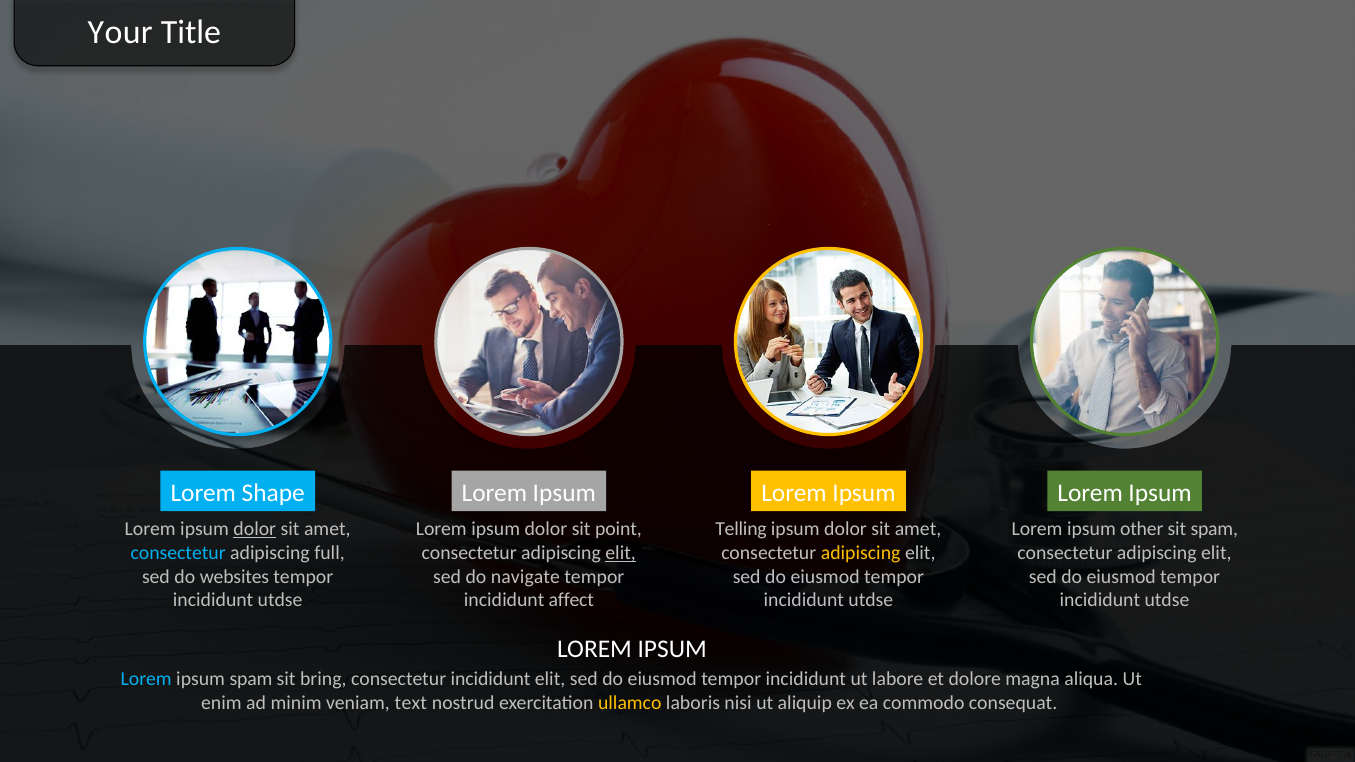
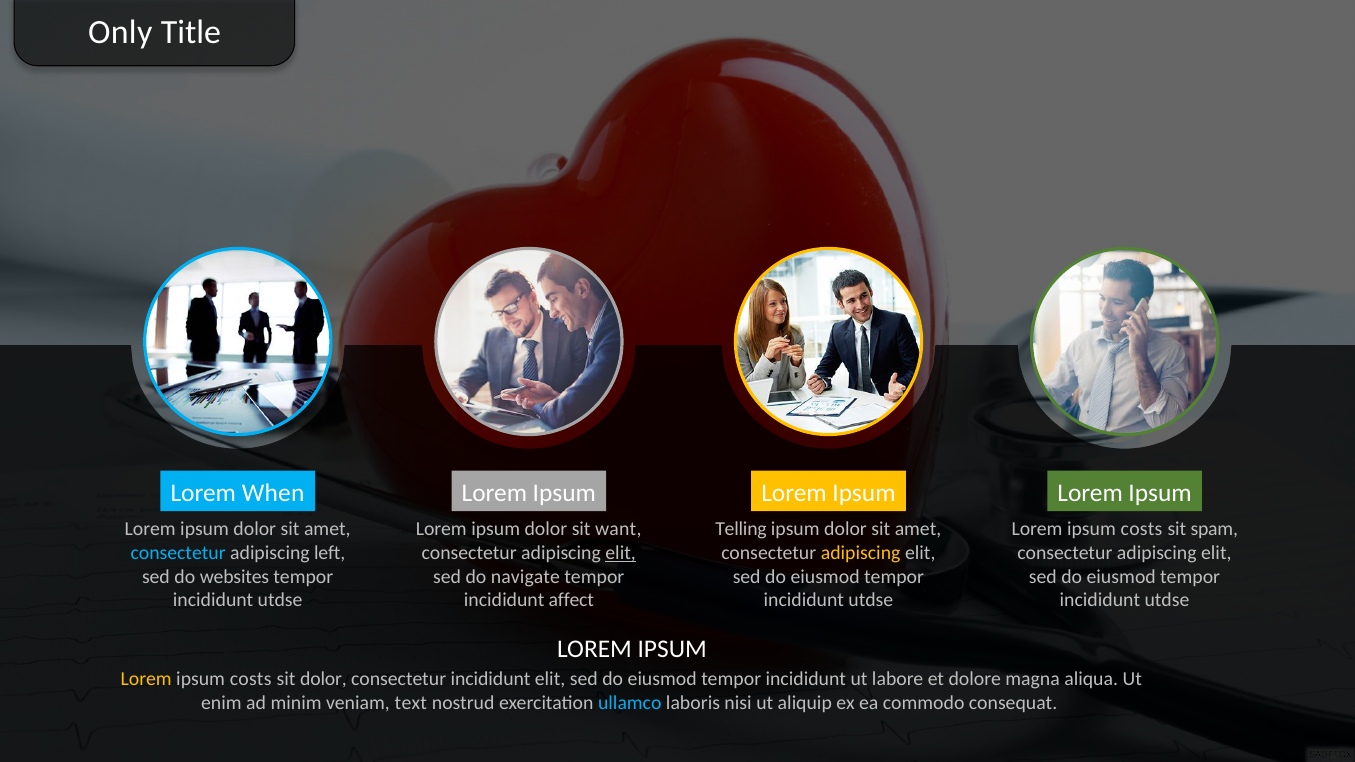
Your: Your -> Only (120, 32)
Shape: Shape -> When (273, 493)
dolor underline: present -> none (255, 529)
point: point -> want (618, 529)
other: other -> costs (1142, 529)
full: full -> left (330, 553)
Lorem colour: light blue -> yellow (146, 680)
spam: spam -> costs (251, 680)
sit bring: bring -> dolor (323, 680)
ullamco colour: yellow -> light blue (630, 703)
